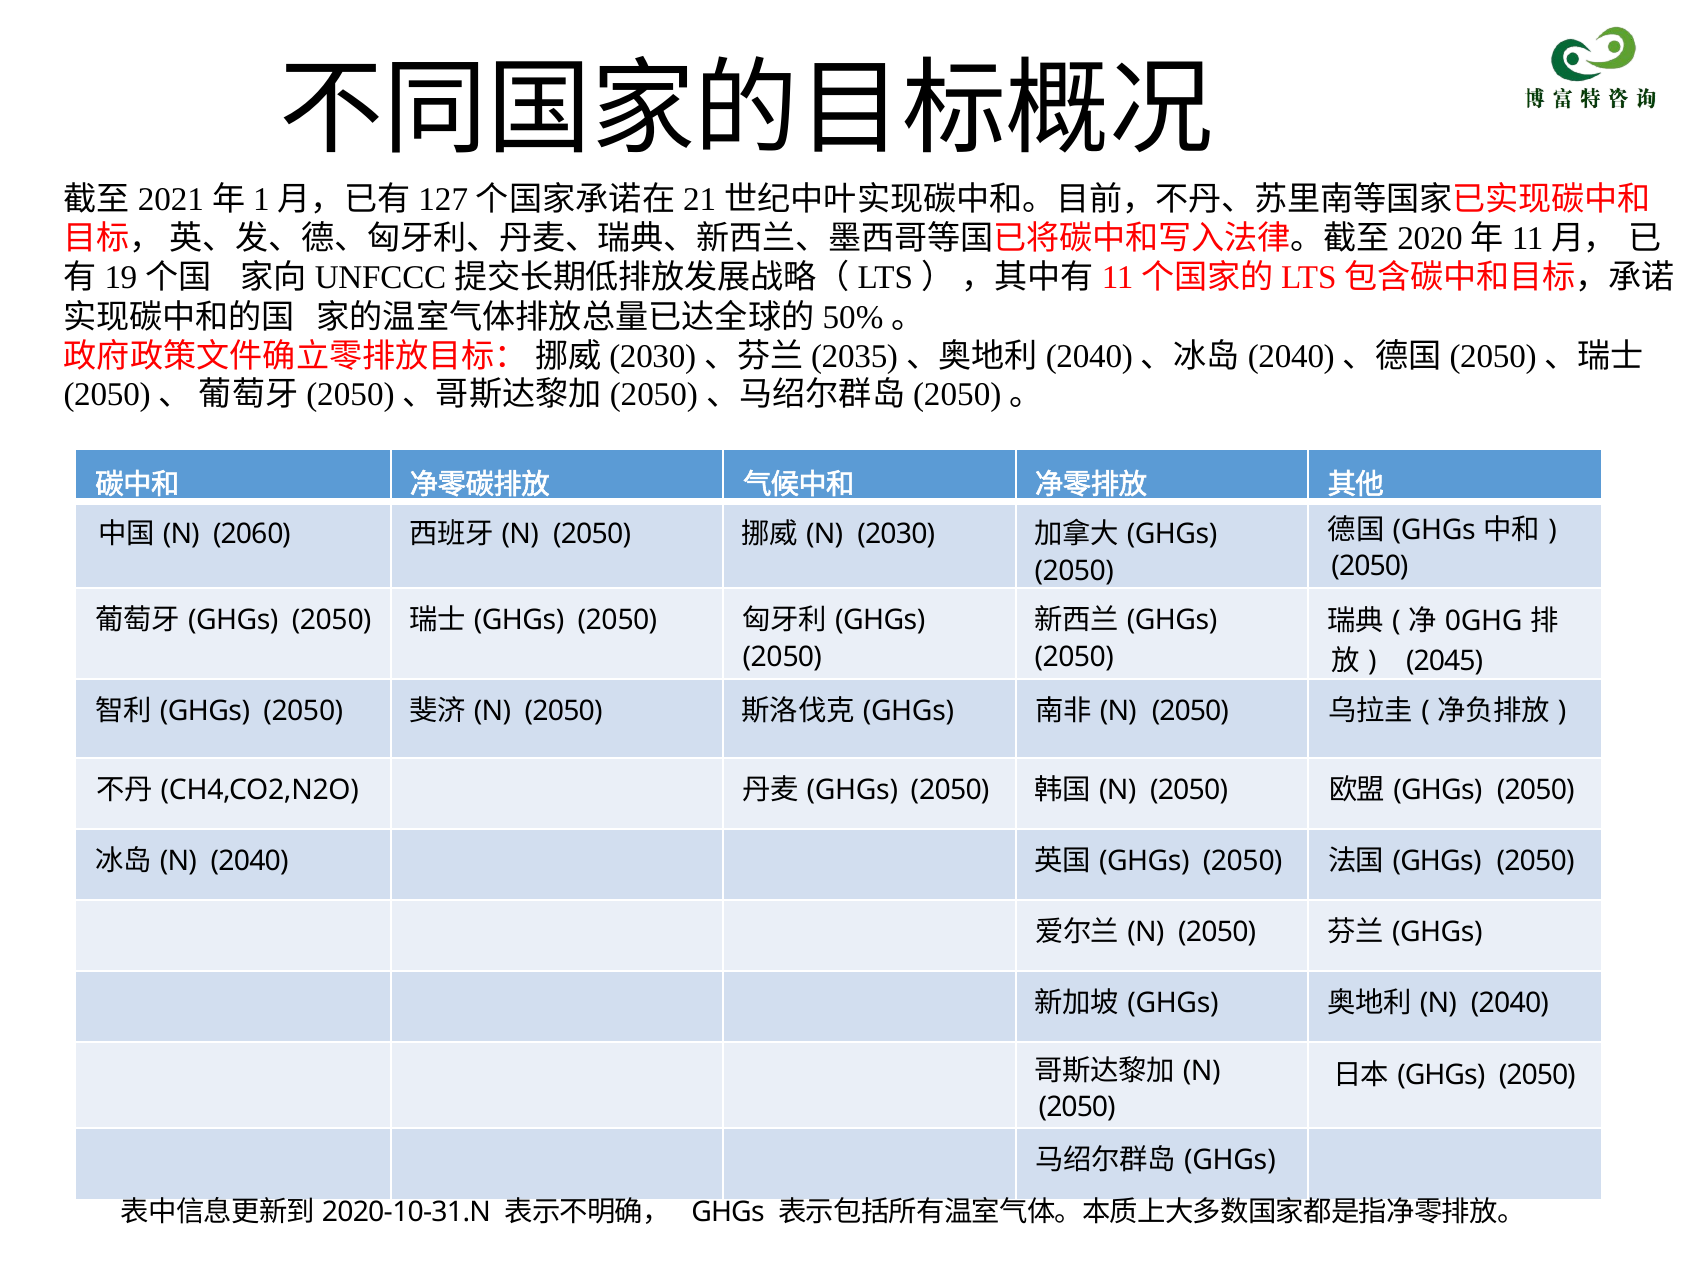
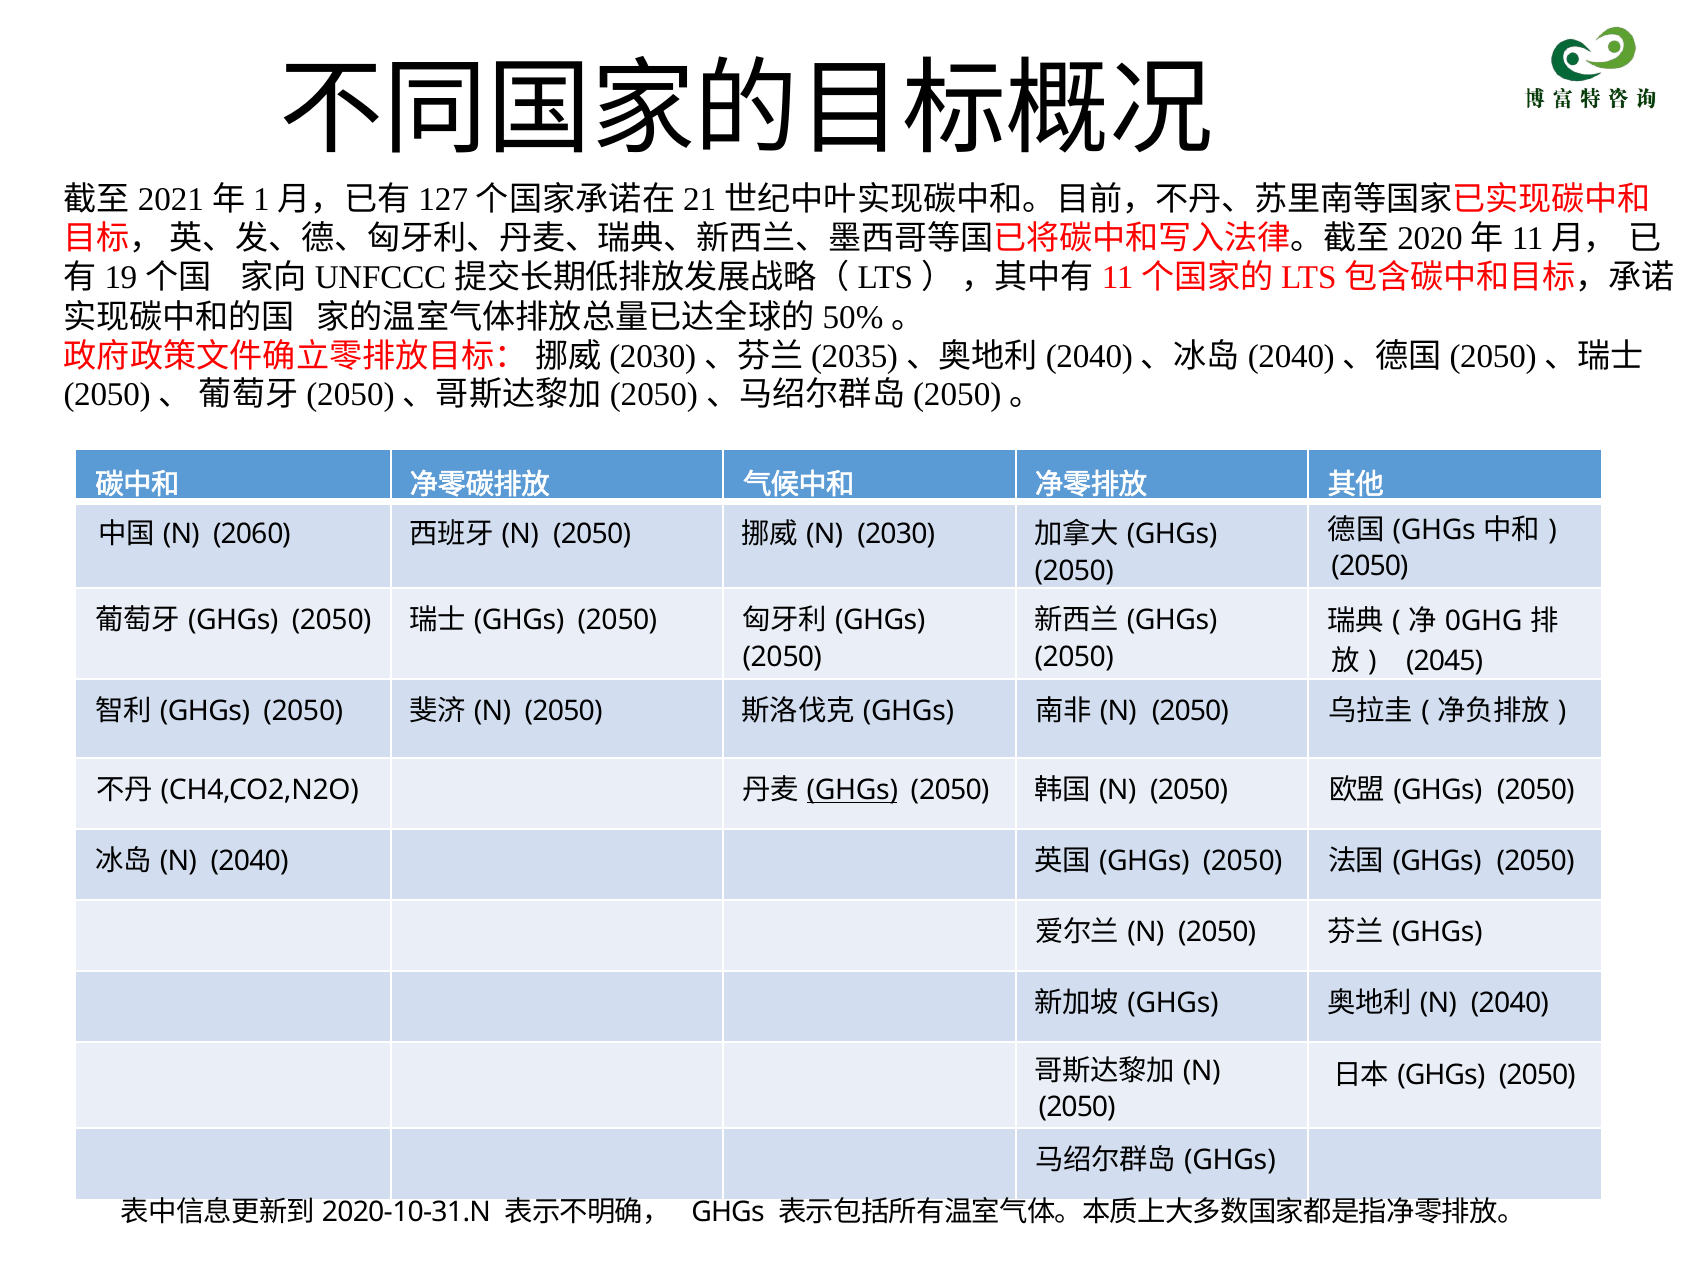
GHGs underline: none -> present (852, 791)
